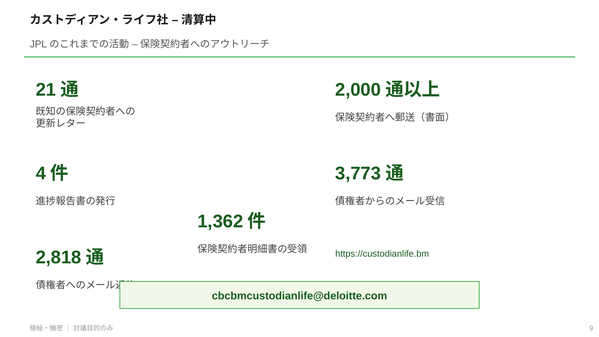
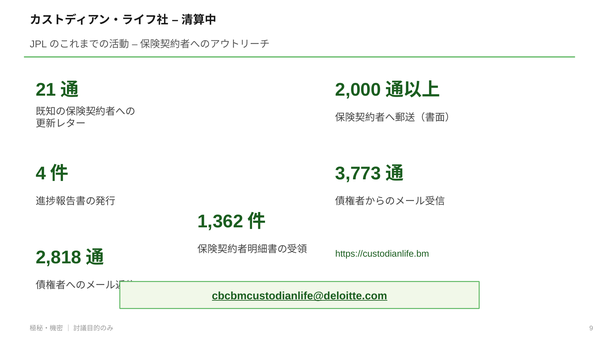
cbcbmcustodianlife@deloitte.com underline: none -> present (300, 296)
